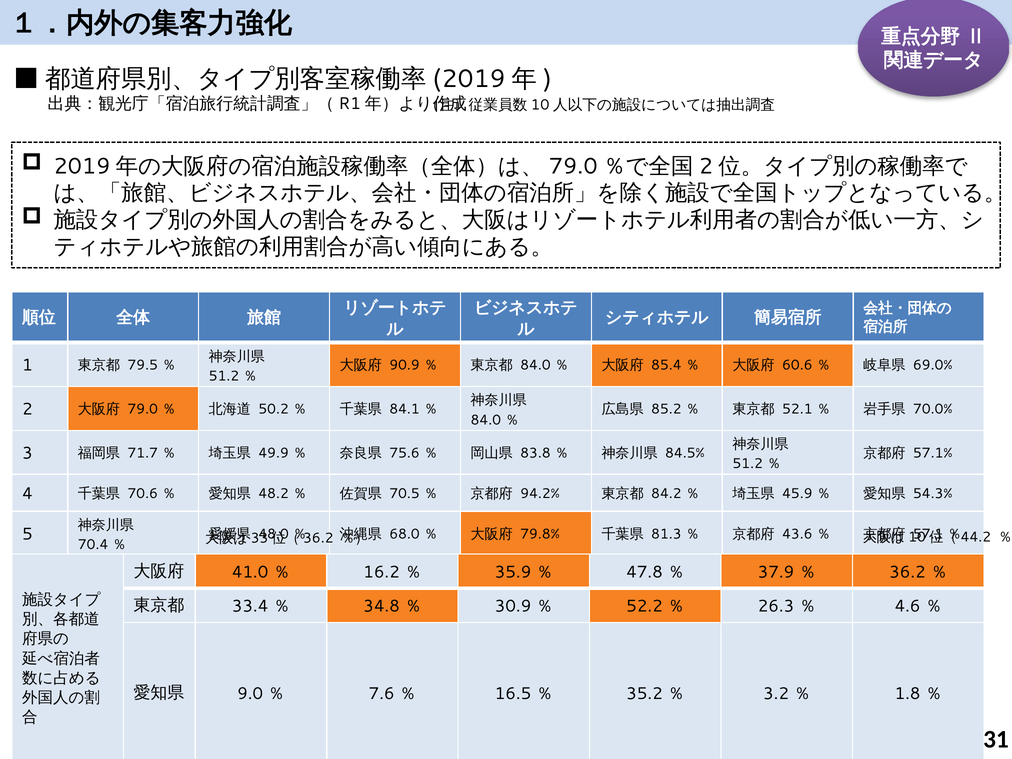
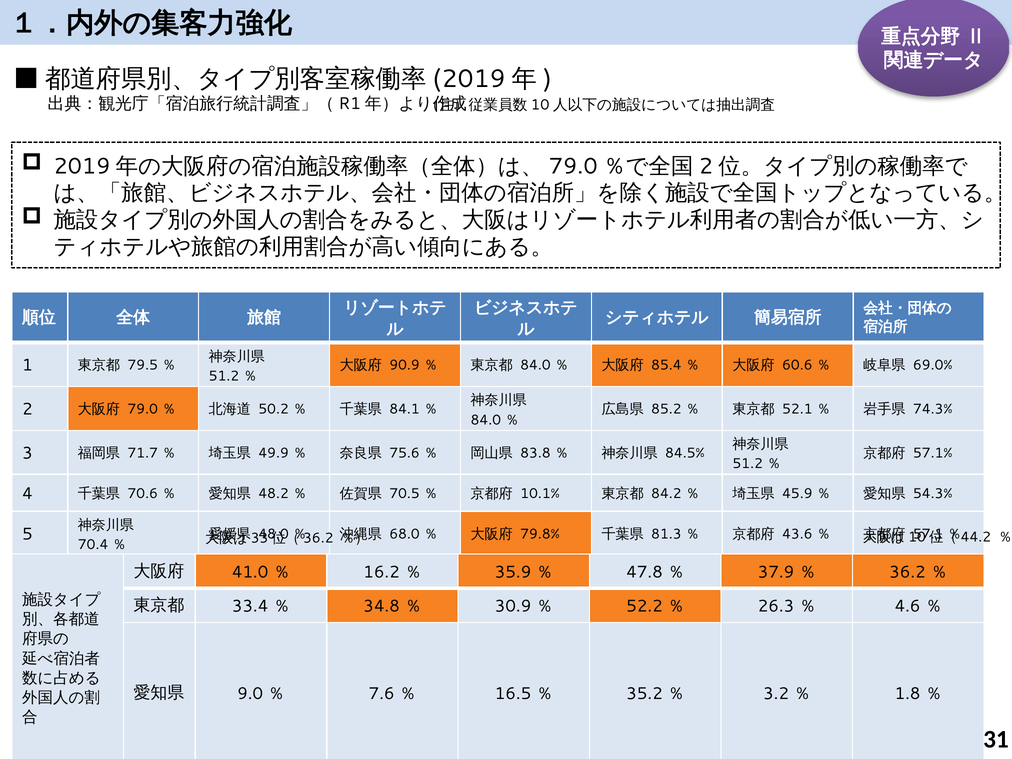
70.0%: 70.0% -> 74.3% (933, 409)
94.2%: 94.2% -> 10.1% (540, 494)
